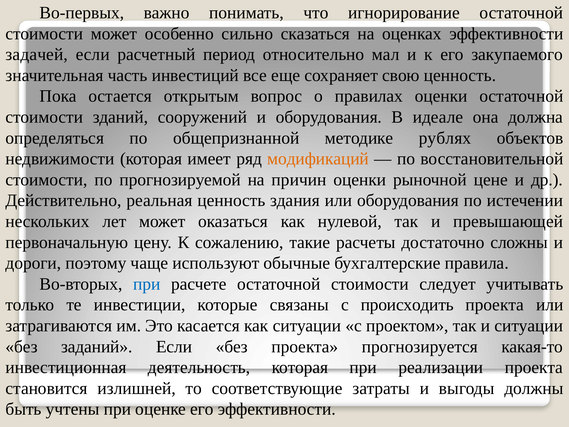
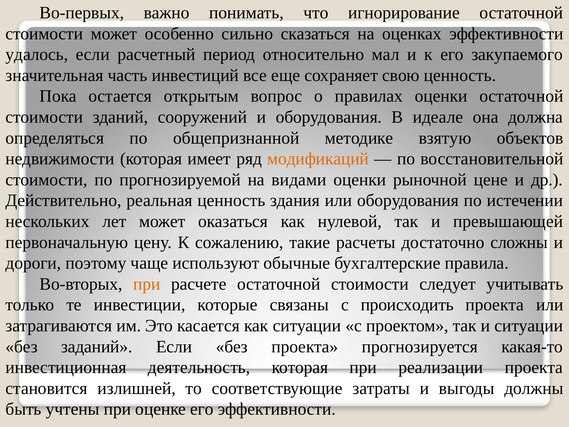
задачей: задачей -> удалось (37, 54)
рублях: рублях -> взятую (445, 138)
причин: причин -> видами (299, 180)
при colour: blue -> orange (147, 284)
